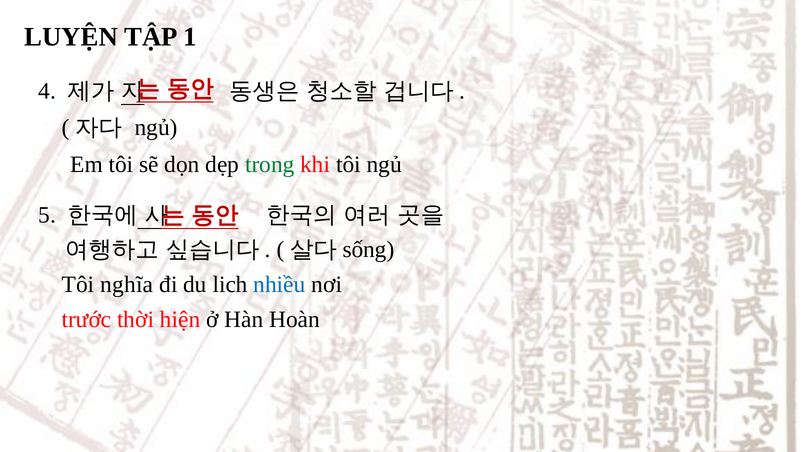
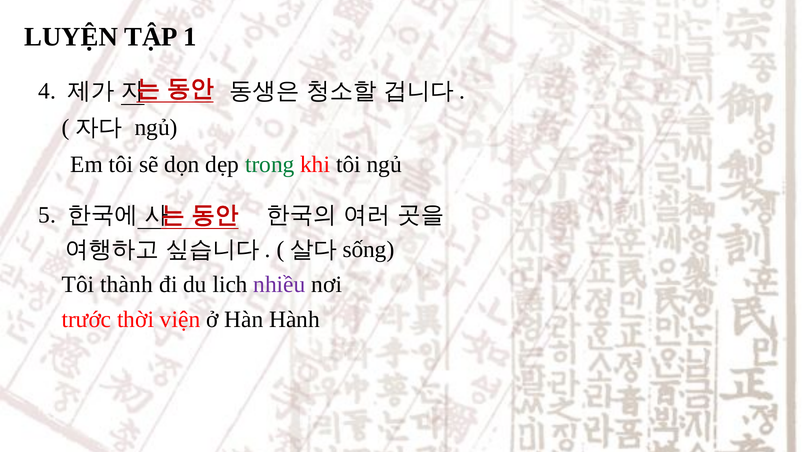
nghĩa: nghĩa -> thành (127, 285)
nhiều colour: blue -> purple (279, 285)
hiện: hiện -> viện (180, 320)
Hoàn: Hoàn -> Hành (295, 320)
